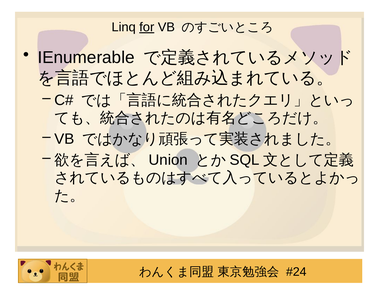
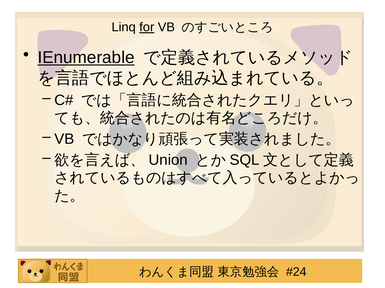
IEnumerable underline: none -> present (86, 58)
